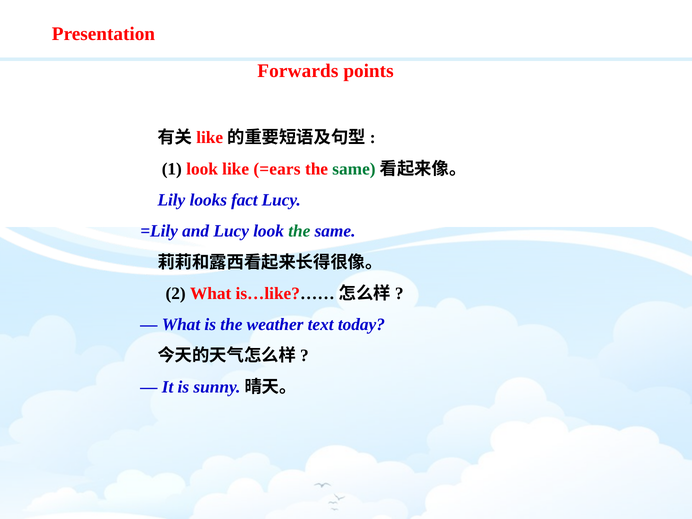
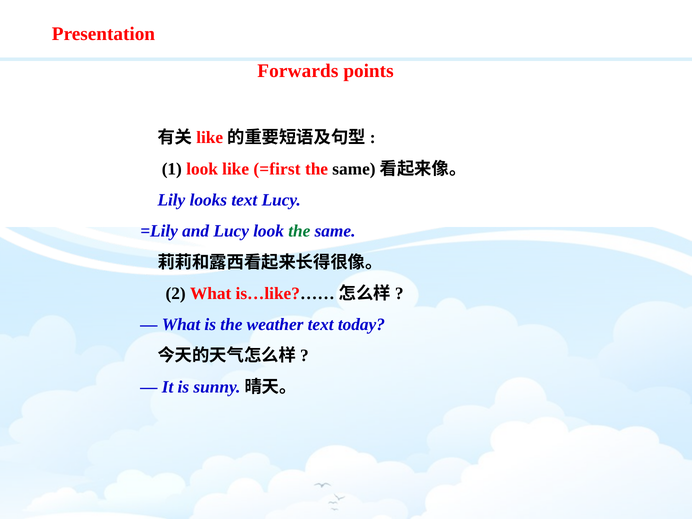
=ears: =ears -> =first (277, 169)
same colour: green -> black (354, 169)
looks fact: fact -> text (244, 200)
